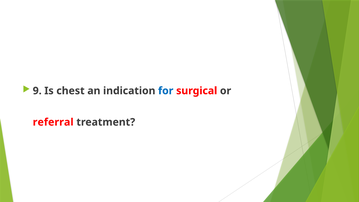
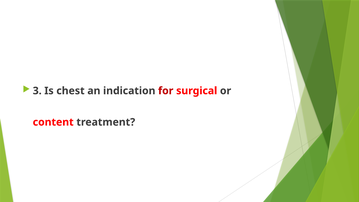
9: 9 -> 3 (37, 91)
for colour: blue -> red (166, 91)
referral: referral -> content (53, 122)
